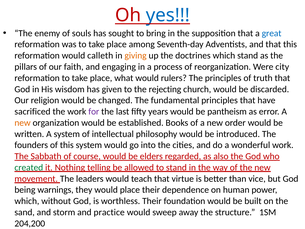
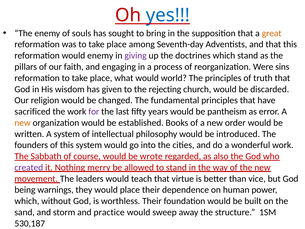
great colour: blue -> orange (272, 33)
would calleth: calleth -> enemy (100, 56)
giving colour: orange -> purple (136, 56)
city: city -> sins (282, 67)
rulers: rulers -> world (174, 78)
elders: elders -> wrote (151, 156)
created colour: green -> purple (29, 167)
telling: telling -> merry (99, 167)
204,200: 204,200 -> 530,187 (30, 223)
